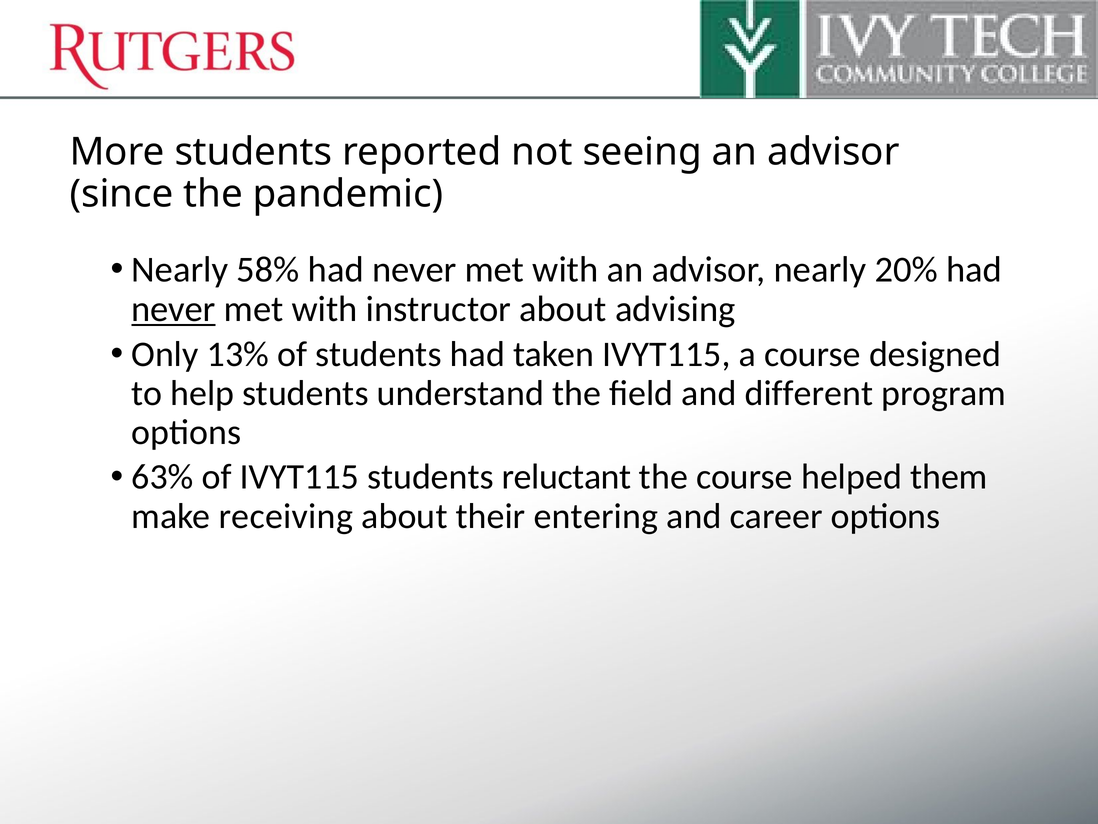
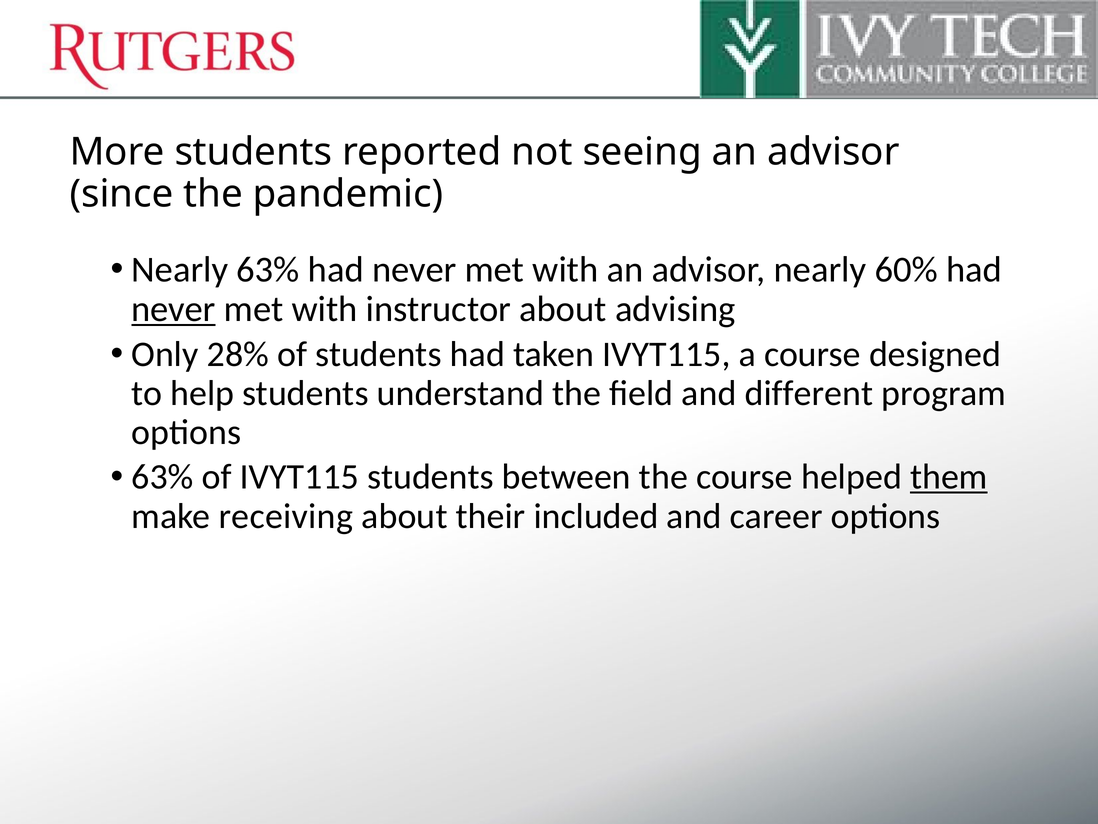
58%: 58% -> 63% (268, 270)
20%: 20% -> 60% (906, 270)
13%: 13% -> 28% (238, 354)
reluctant: reluctant -> between (566, 477)
them underline: none -> present (949, 477)
entering: entering -> included (596, 516)
